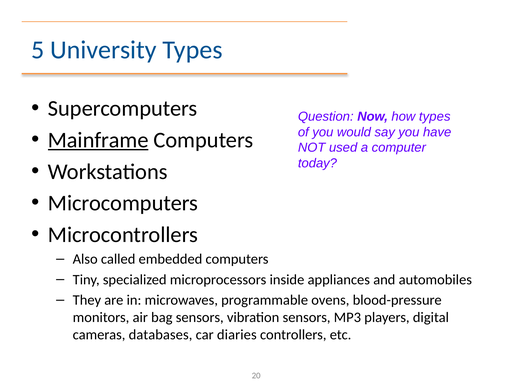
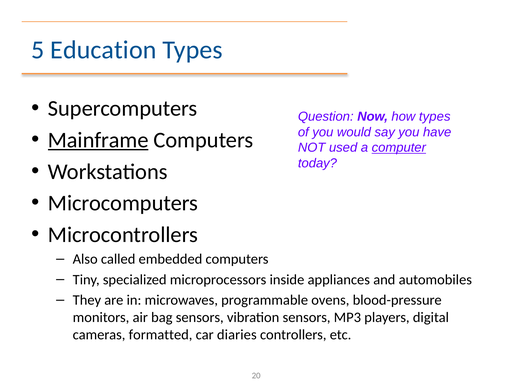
University: University -> Education (103, 50)
computer underline: none -> present (399, 148)
databases: databases -> formatted (161, 335)
